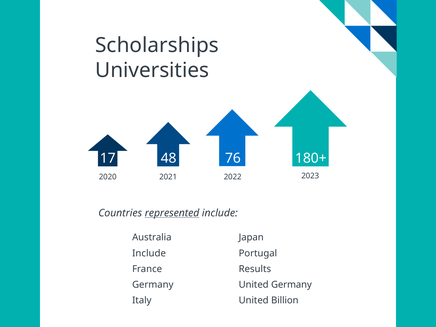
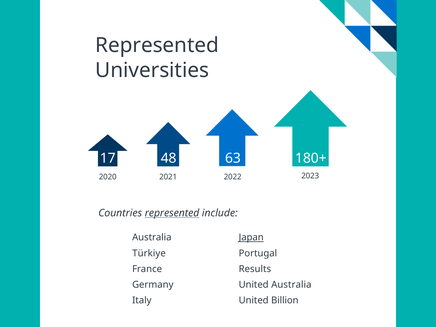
Scholarships: Scholarships -> Represented (157, 45)
76: 76 -> 63 (233, 158)
Japan underline: none -> present (251, 238)
Include: Include -> Türkiye (149, 253)
United Germany: Germany -> Australia (291, 285)
